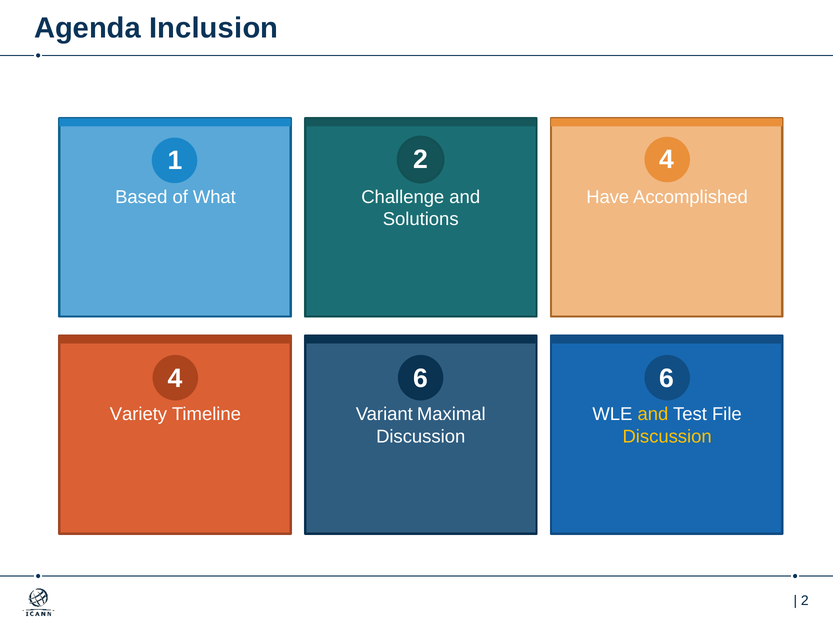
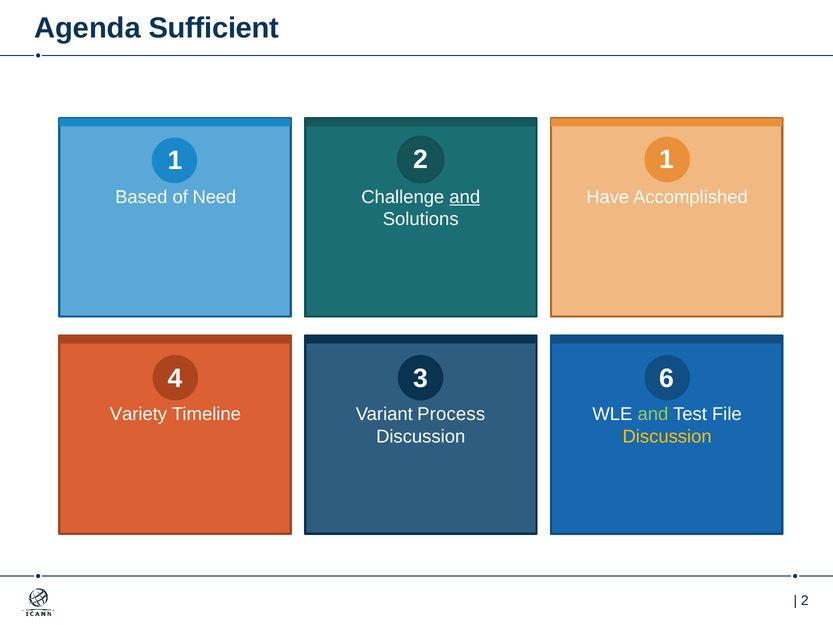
Inclusion: Inclusion -> Sufficient (214, 28)
2 4: 4 -> 1 (667, 159)
What: What -> Need (214, 197)
and underline: none -> present (465, 197)
4 6: 6 -> 3 (421, 378)
Maximal: Maximal -> Process (451, 414)
and colour: yellow -> light green (653, 414)
